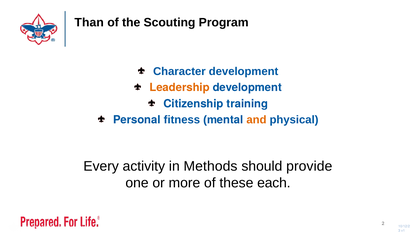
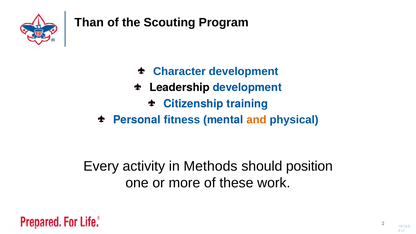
Leadership colour: orange -> black (180, 88)
provide: provide -> position (309, 166)
each: each -> work (274, 183)
